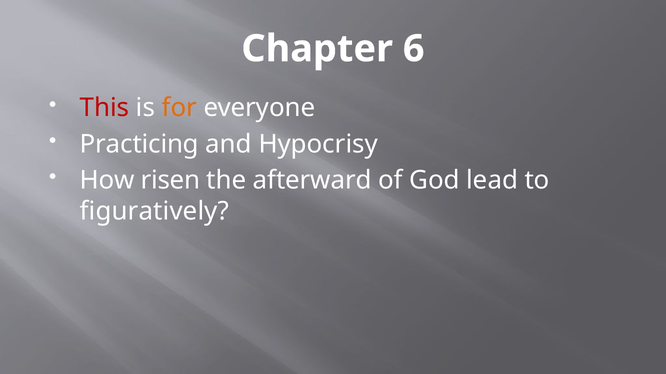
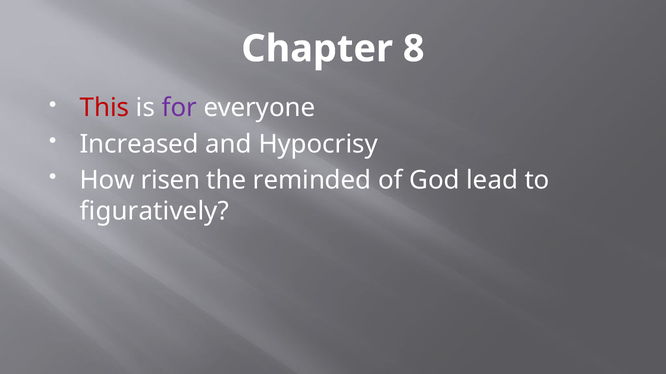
6: 6 -> 8 (414, 49)
for colour: orange -> purple (179, 108)
Practicing: Practicing -> Increased (139, 144)
afterward: afterward -> reminded (312, 181)
